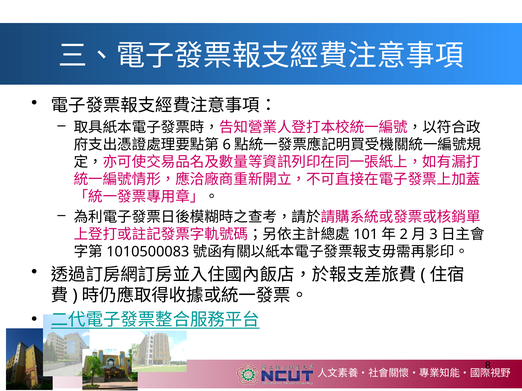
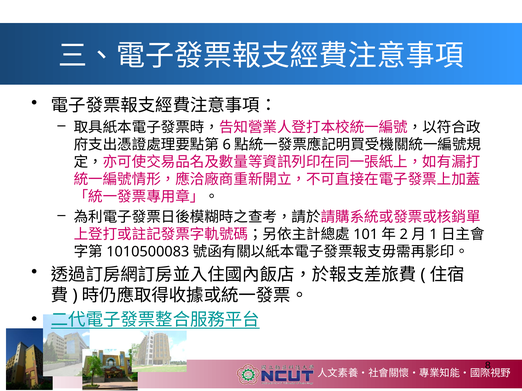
3: 3 -> 1 (434, 235)
